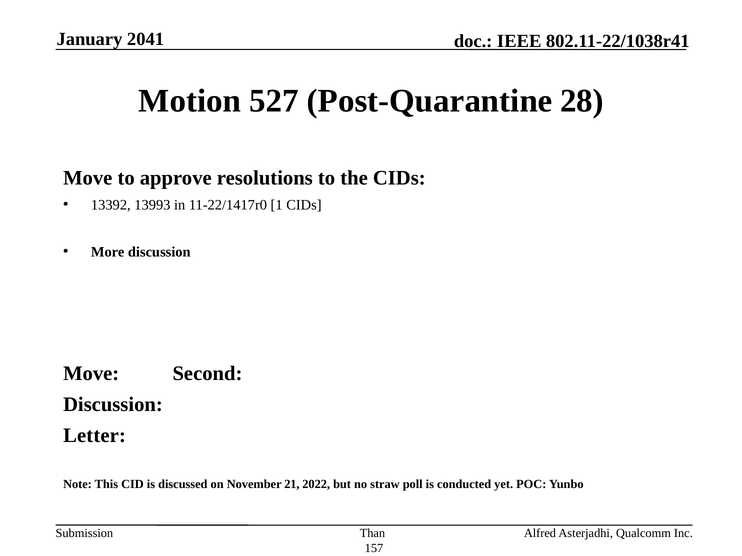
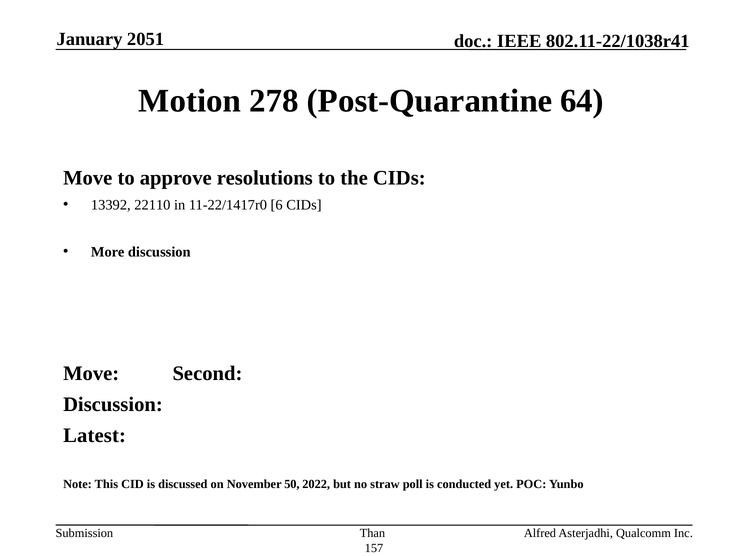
2041: 2041 -> 2051 (146, 39)
527: 527 -> 278 (274, 101)
28: 28 -> 64 (582, 101)
13993: 13993 -> 22110 (152, 205)
1: 1 -> 6 (277, 205)
Letter: Letter -> Latest (95, 436)
21: 21 -> 50 (292, 485)
